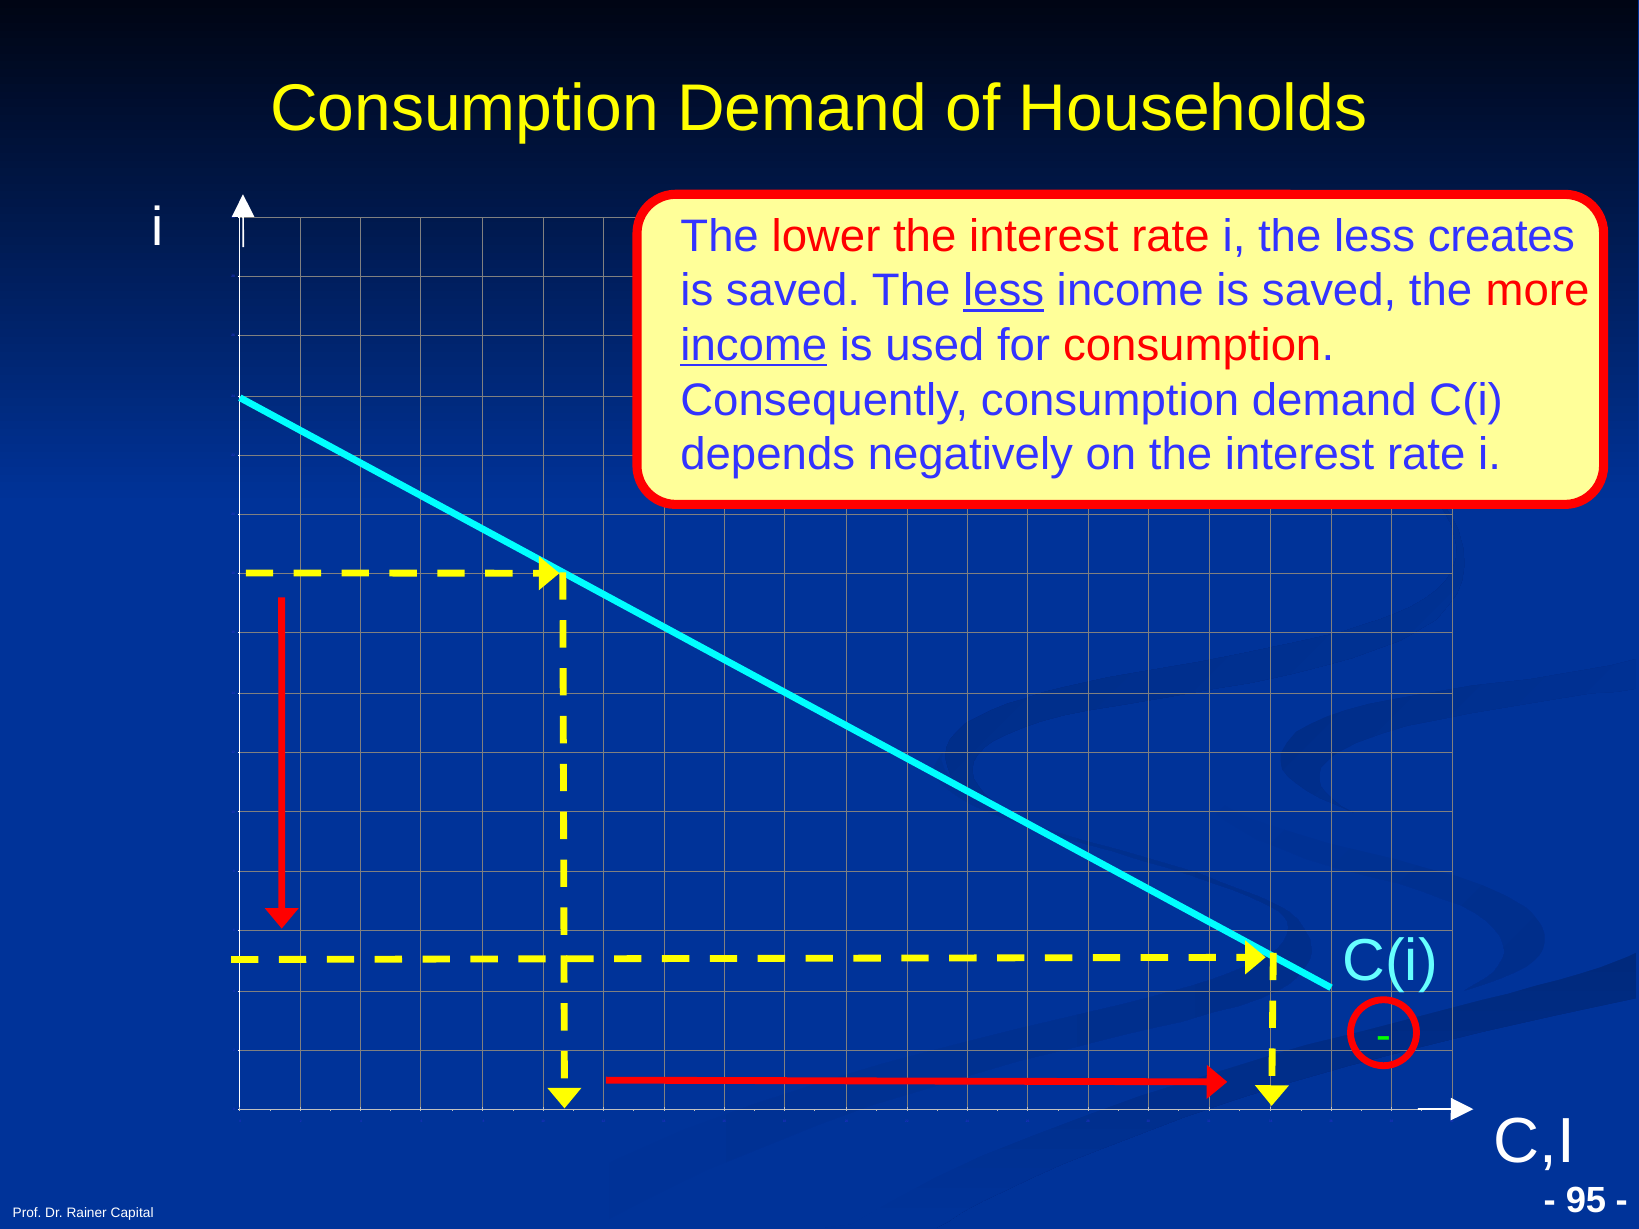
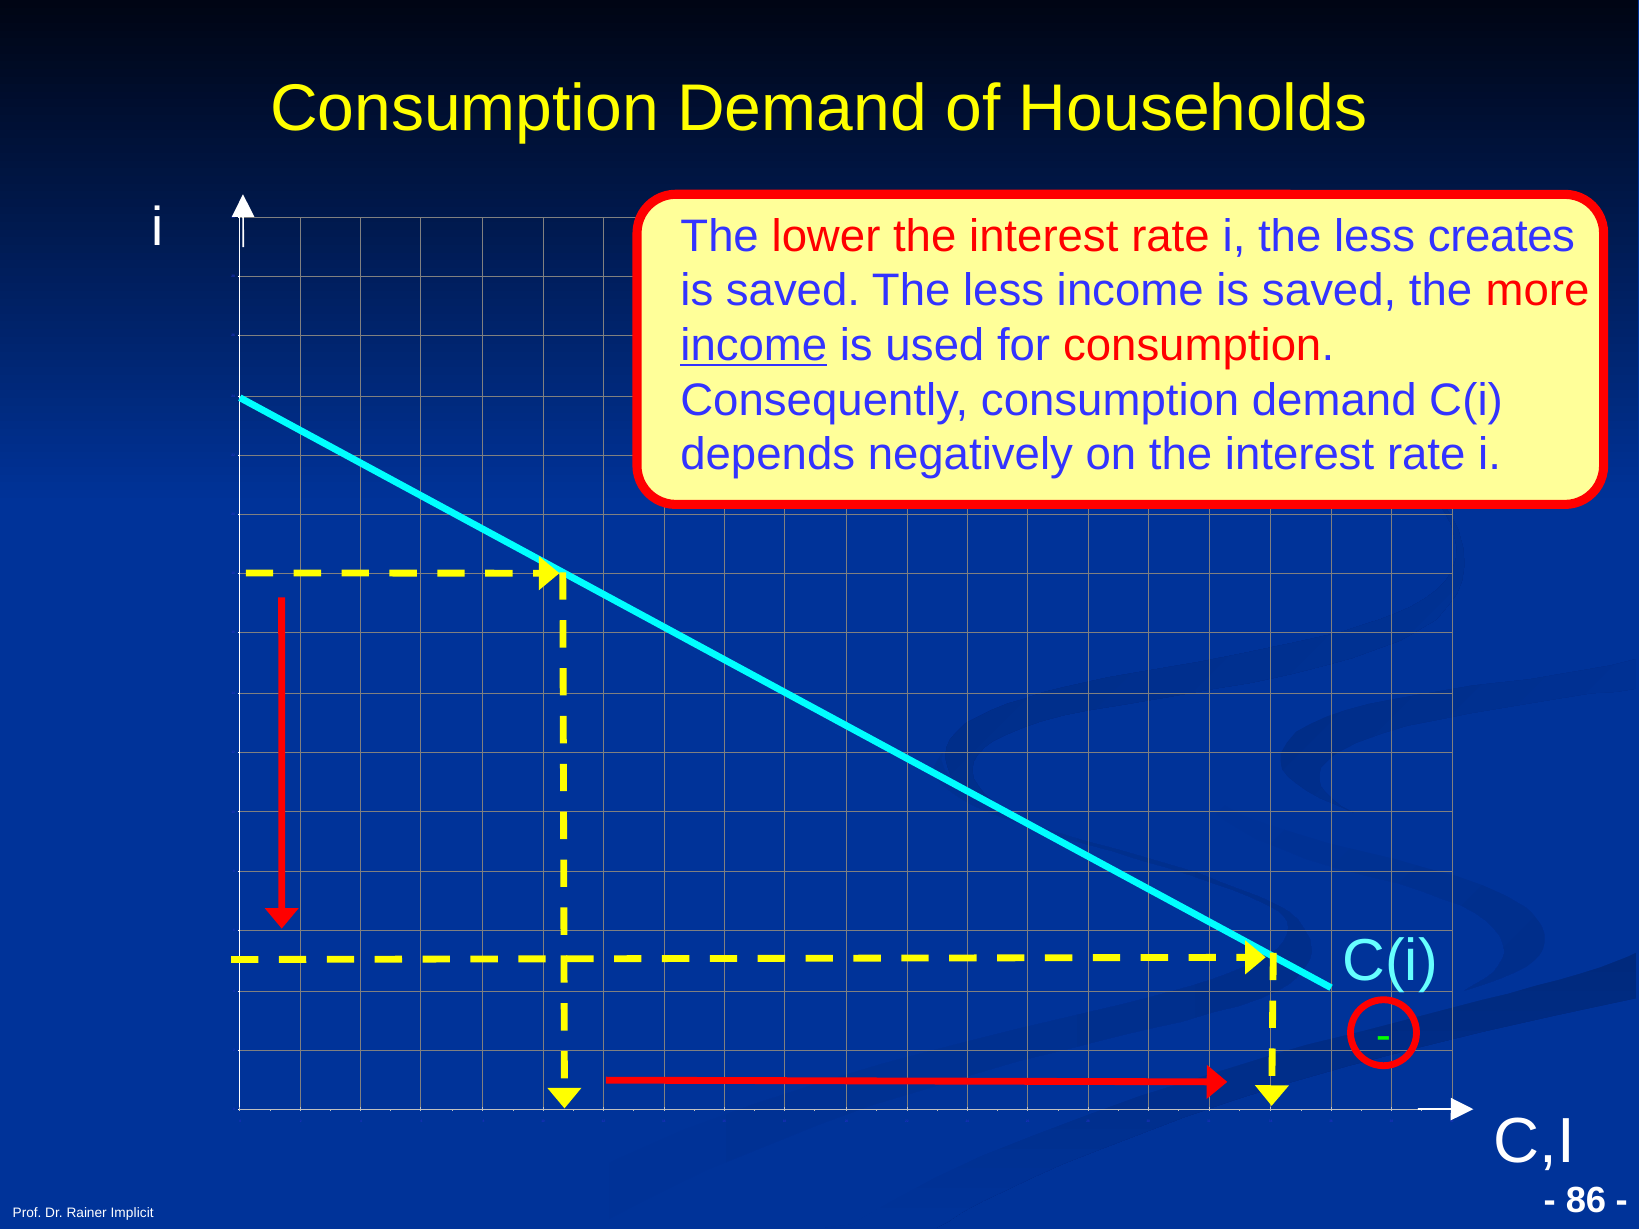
less underline: present -> none (1004, 291)
95: 95 -> 86 (1586, 1201)
Capital: Capital -> Implicit (132, 1213)
